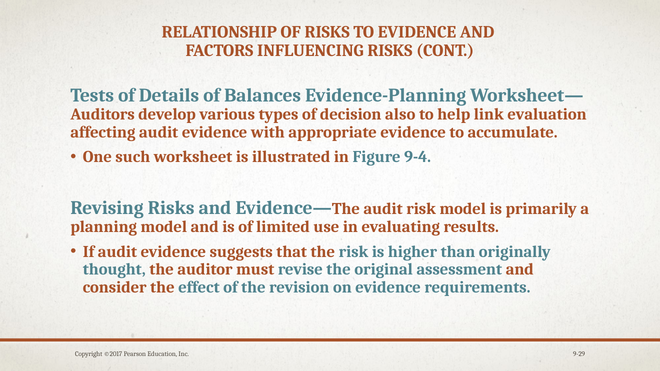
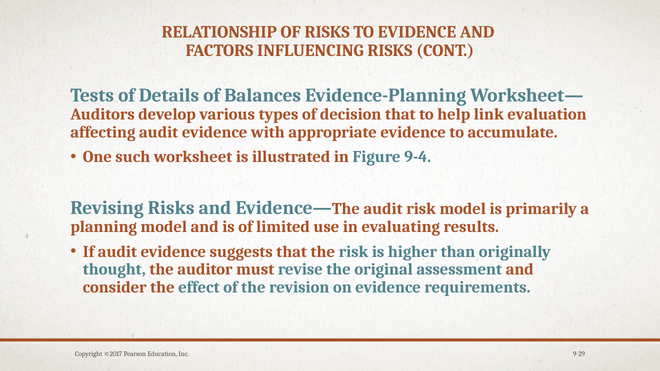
decision also: also -> that (400, 115)
